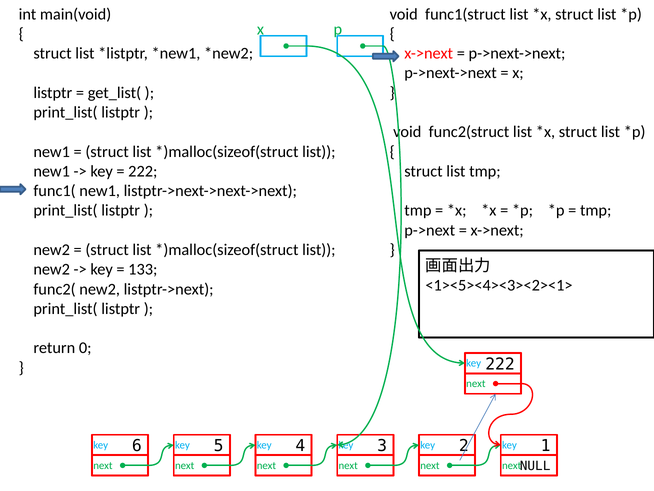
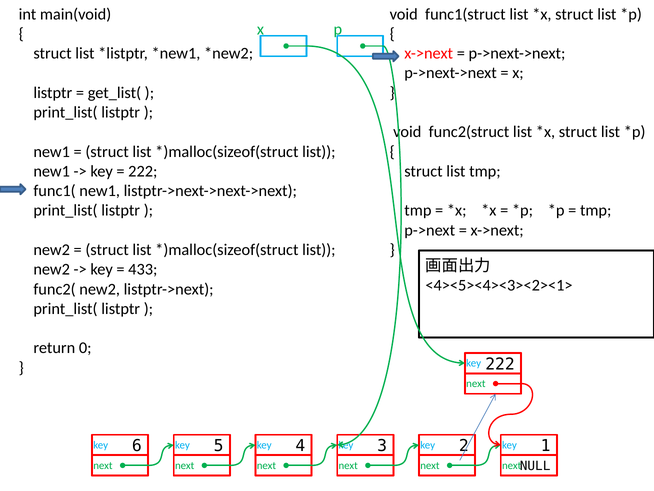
133: 133 -> 433 (143, 269)
<1><5><4><3><2><1>: <1><5><4><3><2><1> -> <4><5><4><3><2><1> (499, 285)
